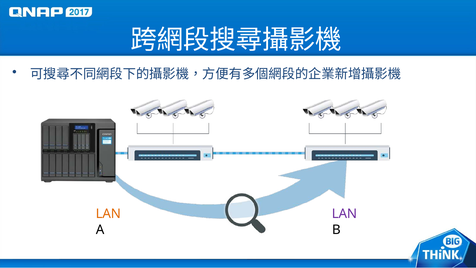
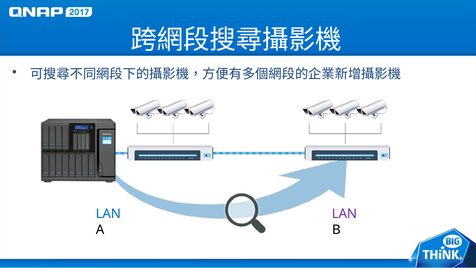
LAN colour: orange -> blue (108, 214)
